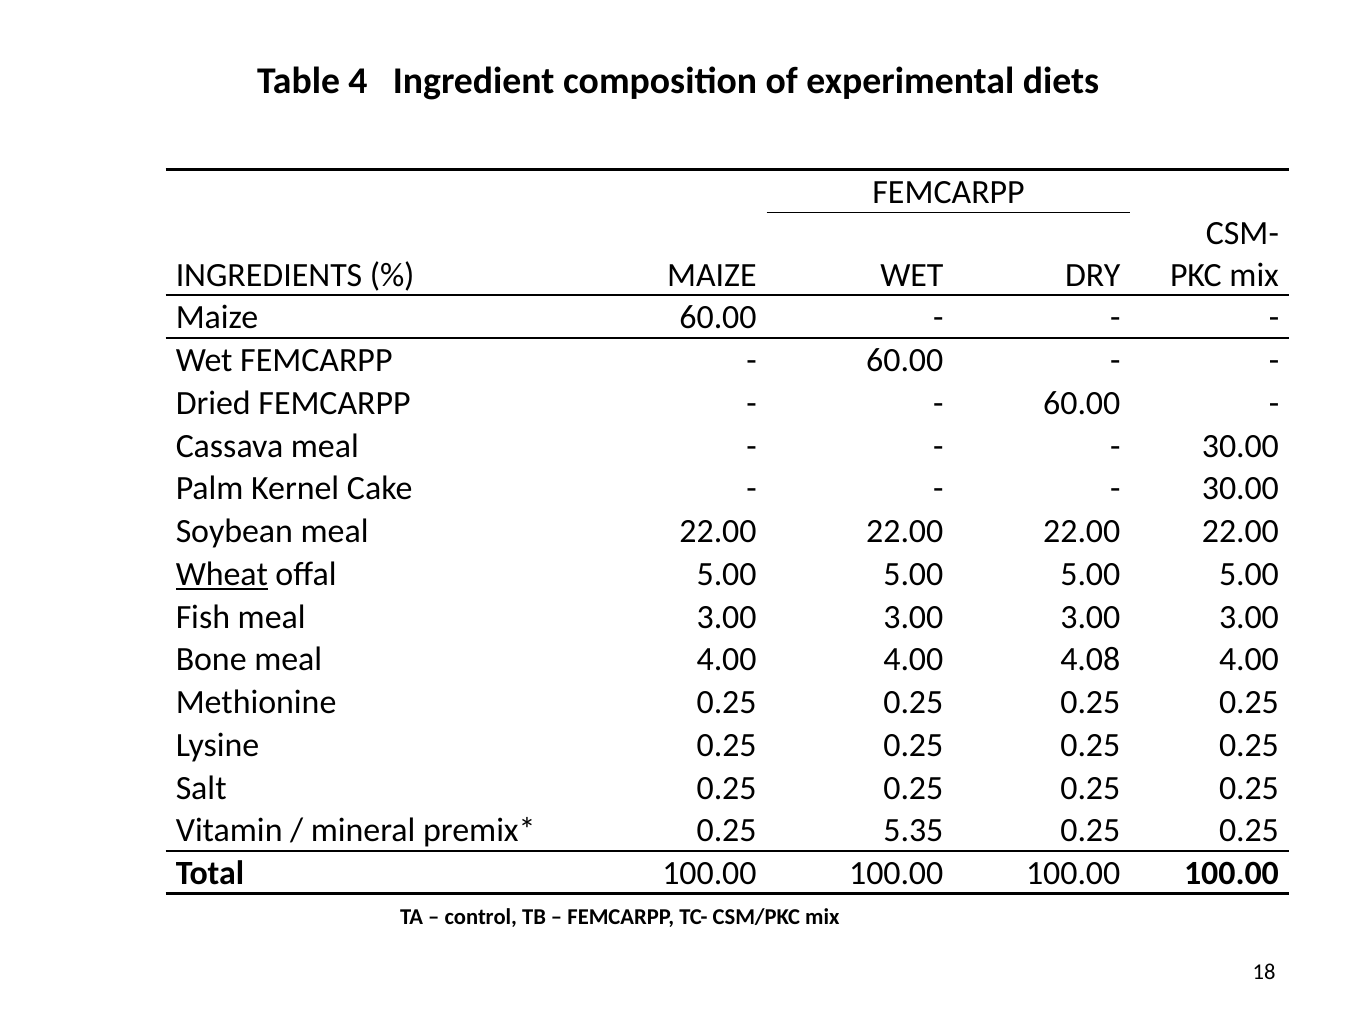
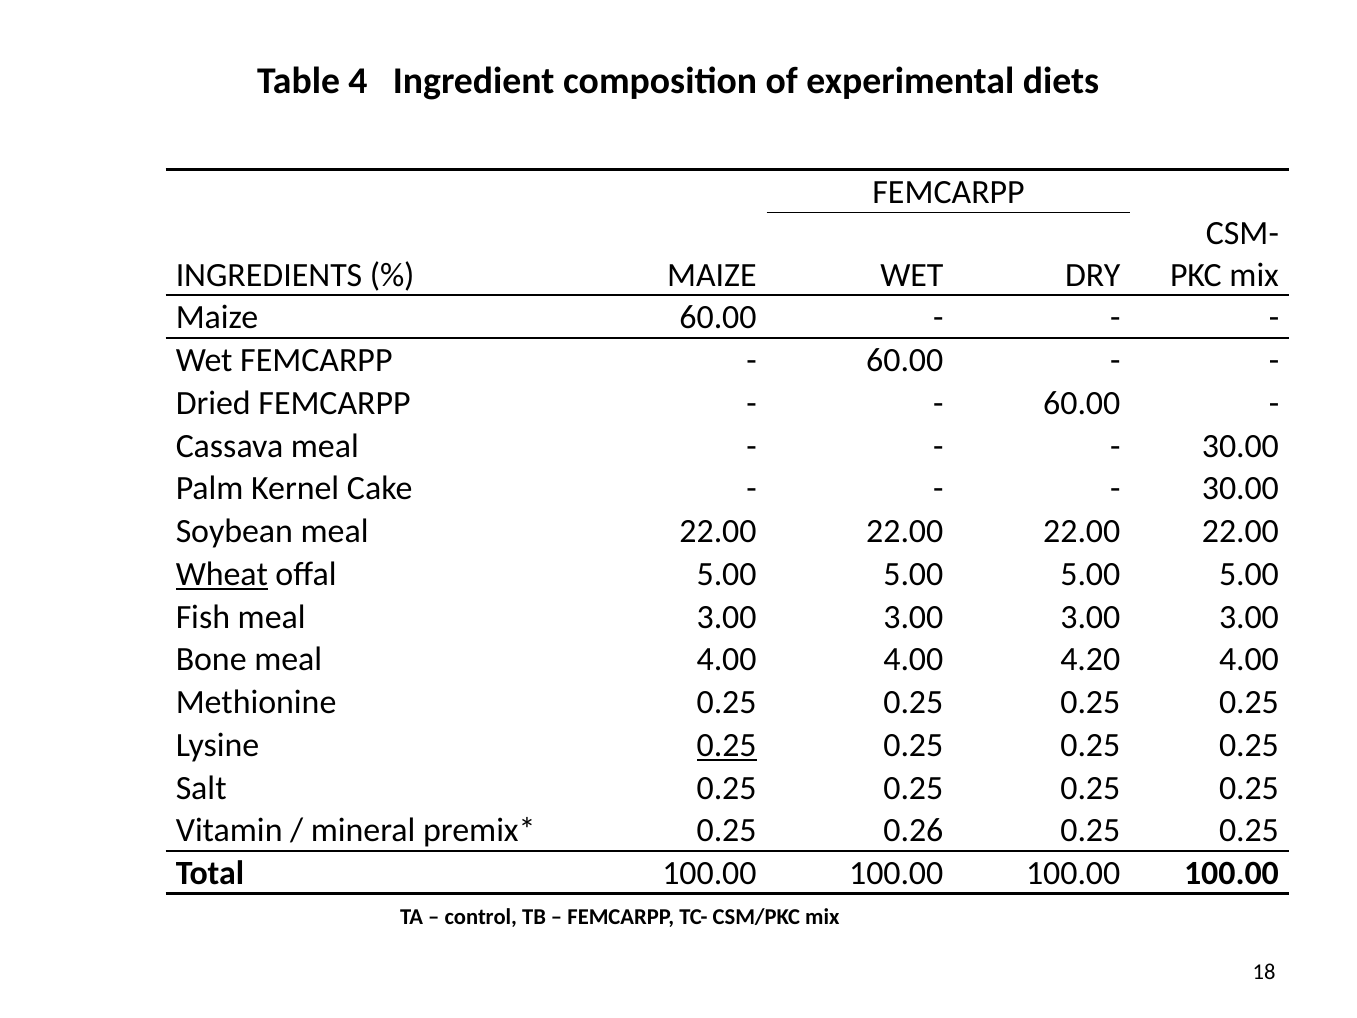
4.08: 4.08 -> 4.20 (1090, 660)
0.25 underline: none -> present (727, 745)
5.35: 5.35 -> 0.26 (913, 831)
